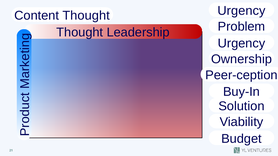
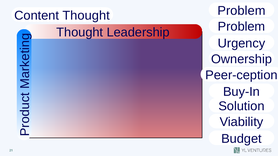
Urgency: Urgency -> Problem (241, 11)
